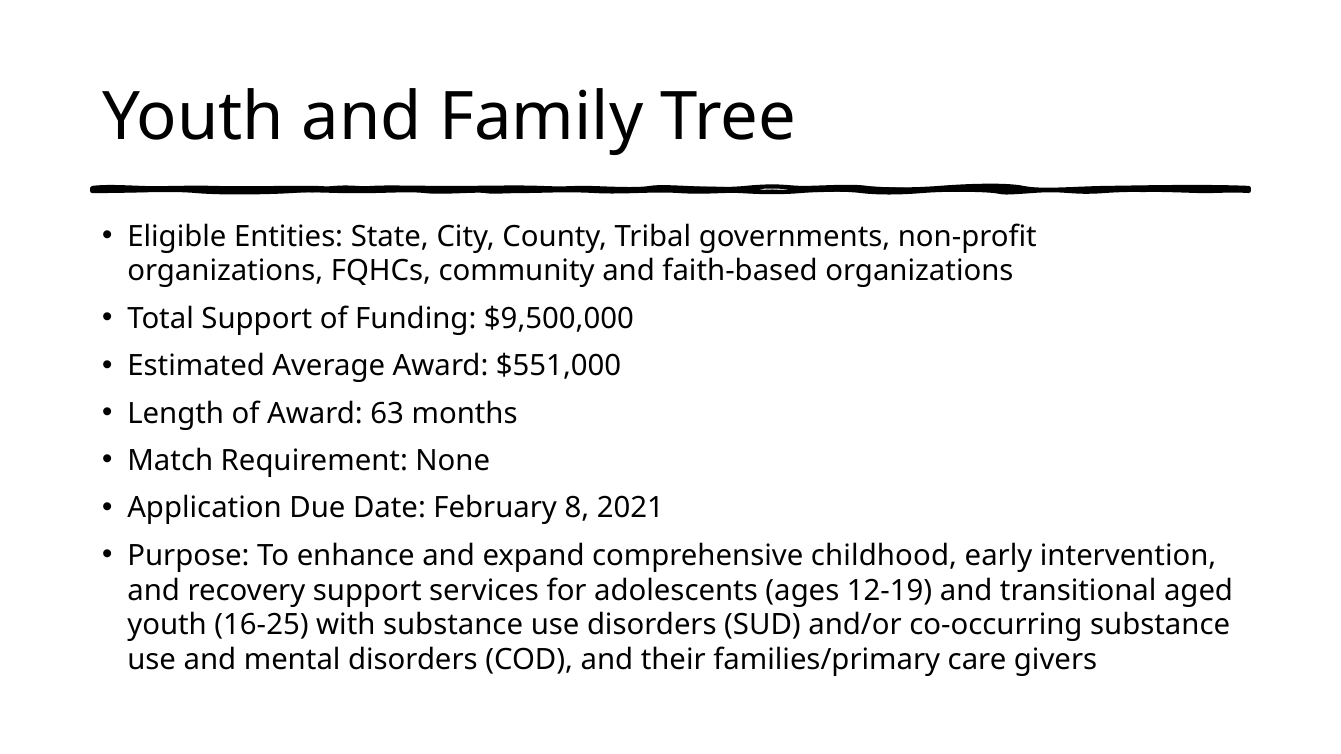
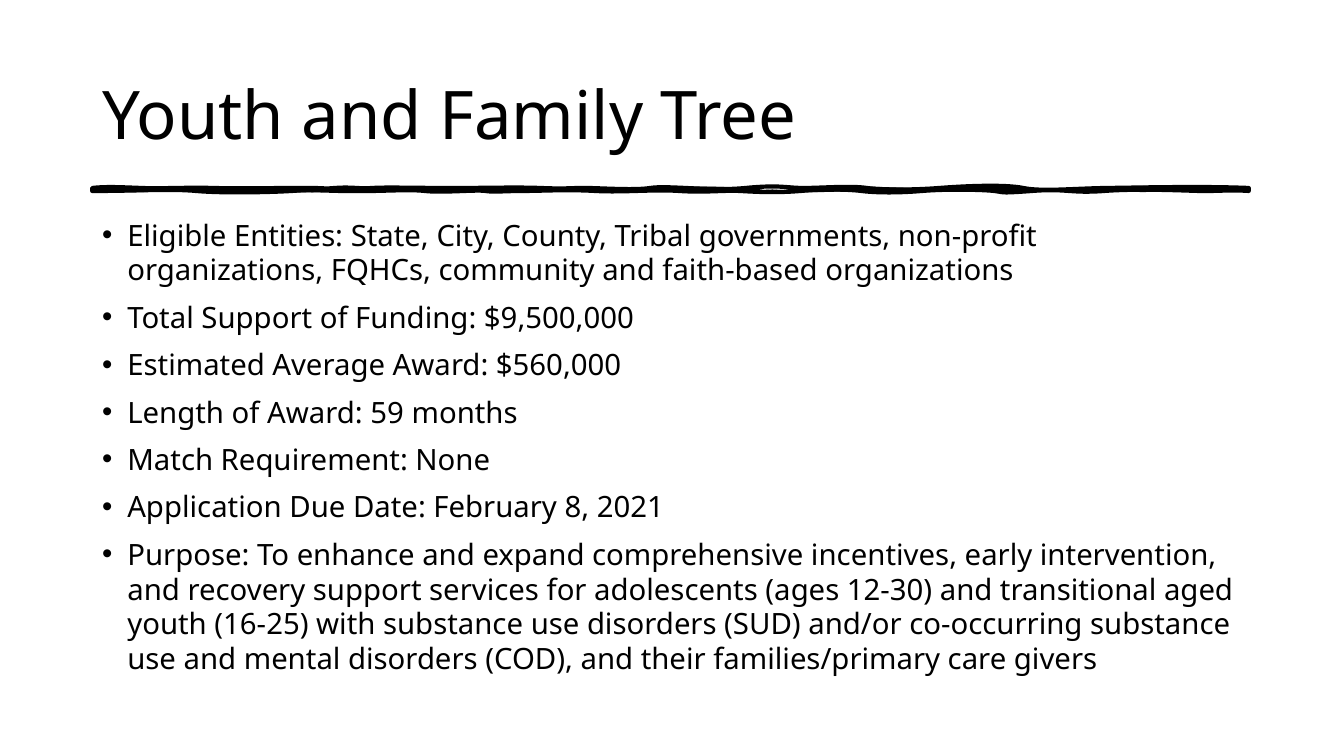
$551,000: $551,000 -> $560,000 (559, 366)
63: 63 -> 59 (387, 414)
childhood: childhood -> incentives (884, 556)
12-19: 12-19 -> 12-30 (890, 591)
